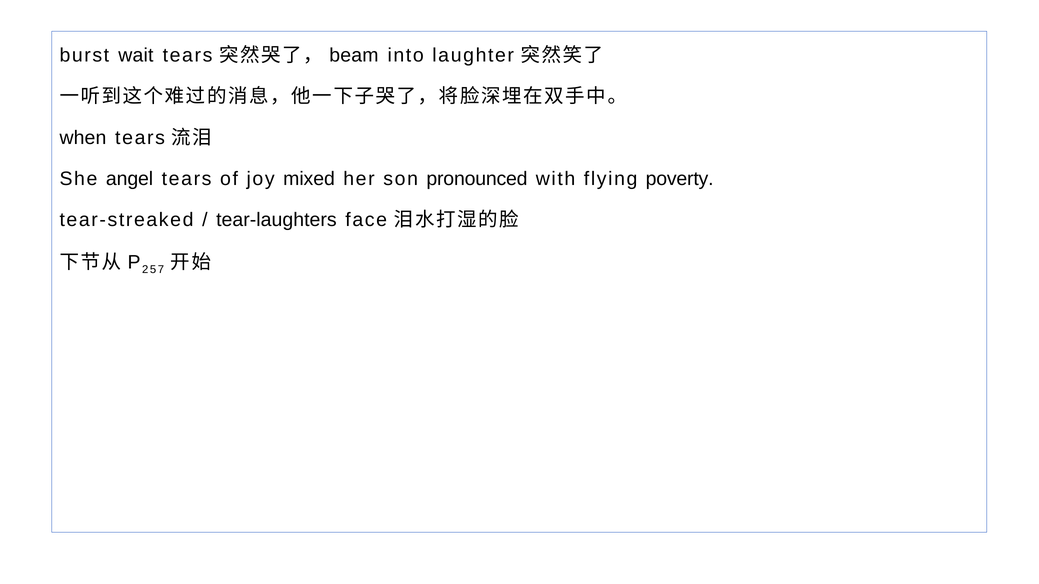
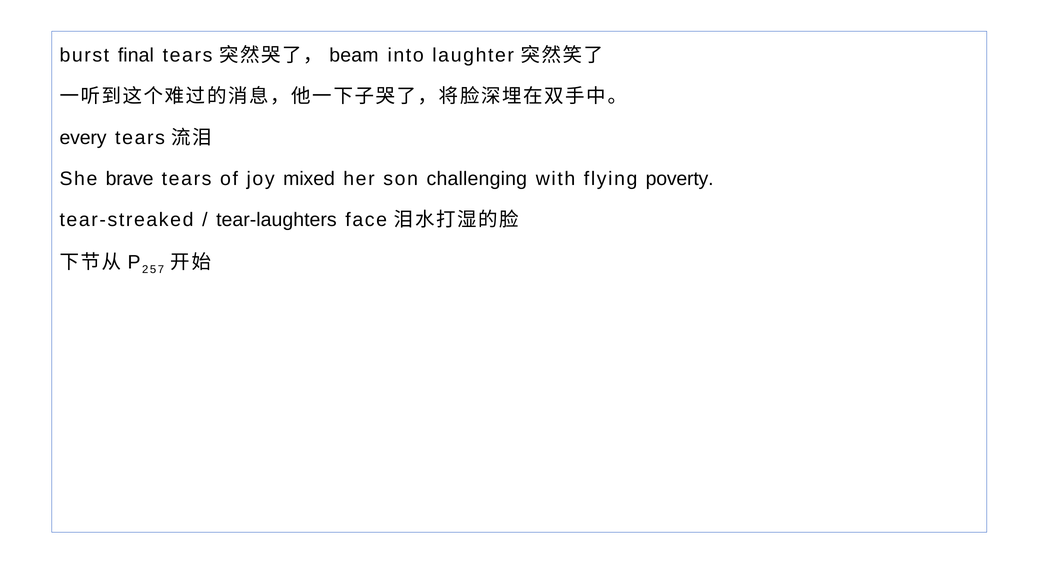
wait: wait -> final (136, 55)
when: when -> every (83, 138)
angel: angel -> brave (130, 179)
pronounced: pronounced -> challenging (477, 179)
